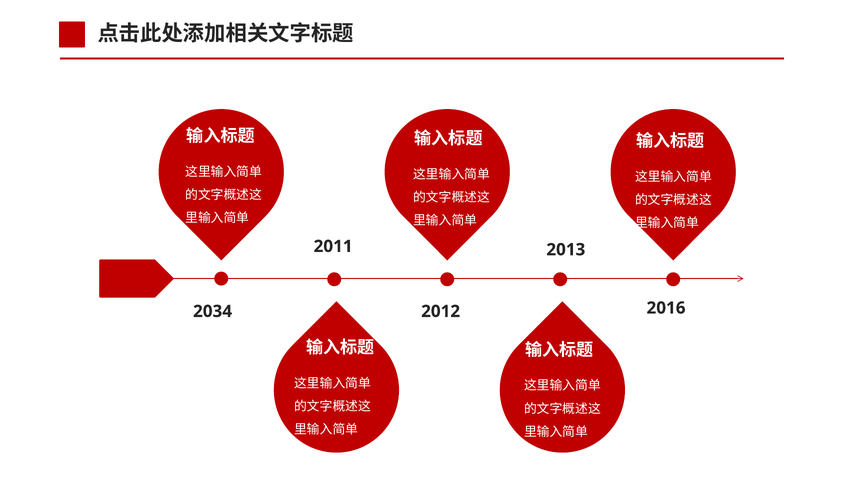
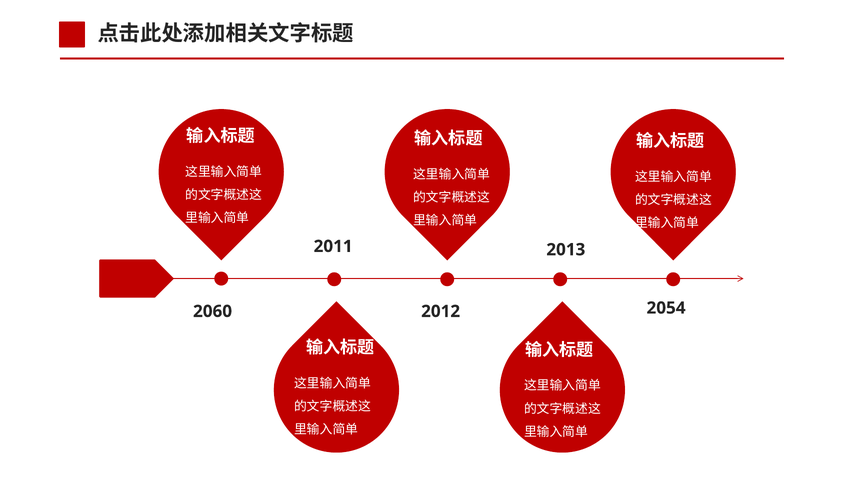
2034: 2034 -> 2060 (213, 311)
2016: 2016 -> 2054 (666, 308)
